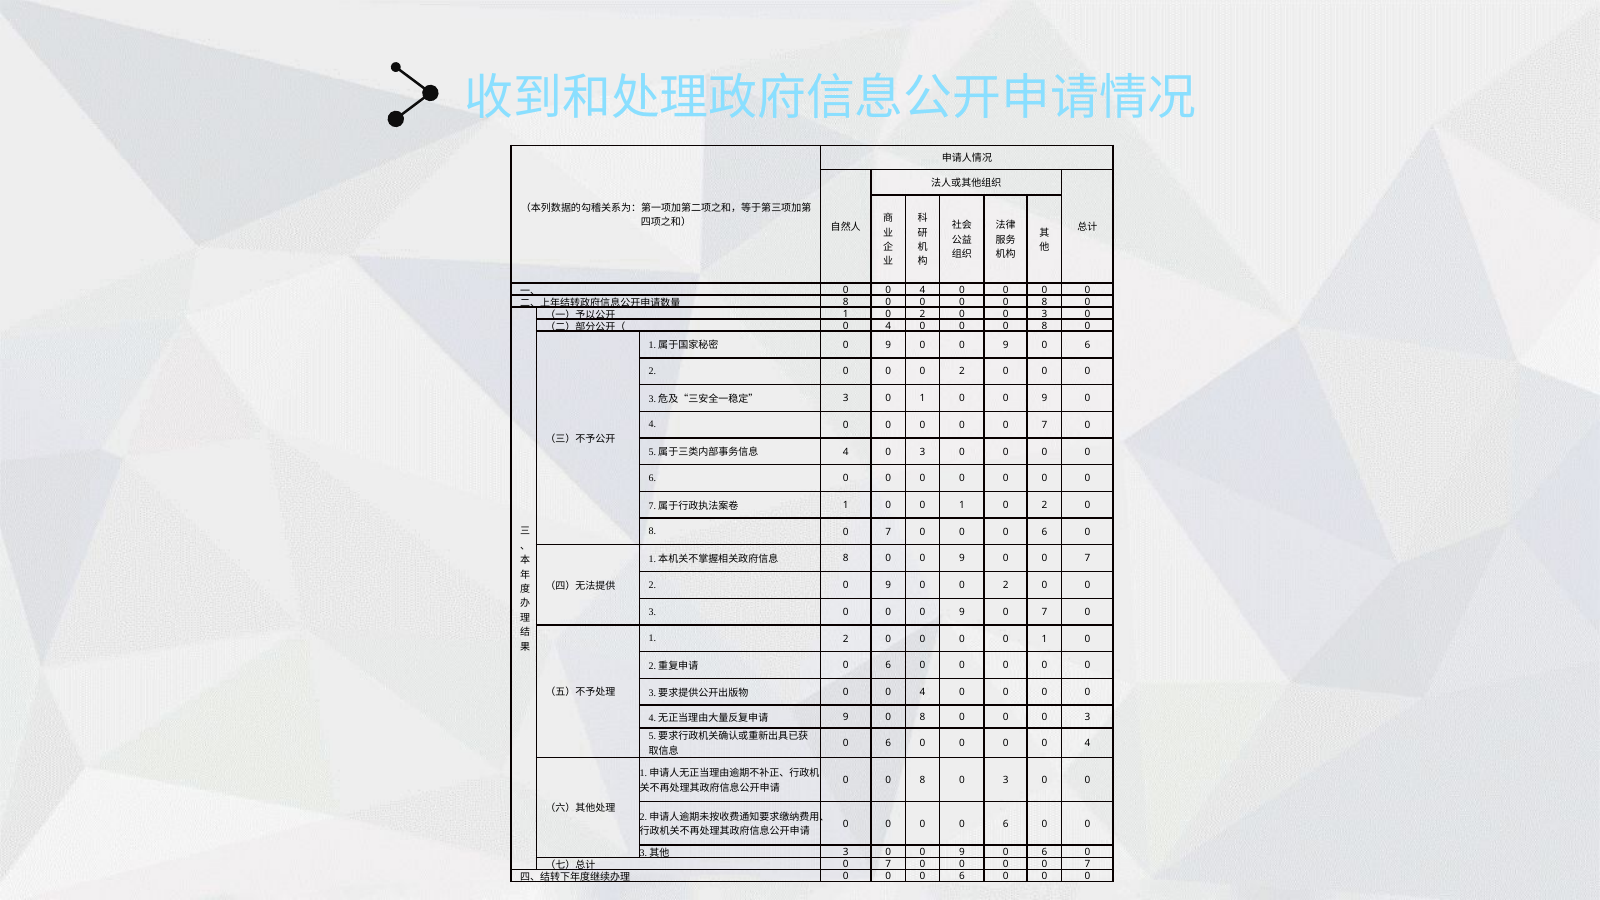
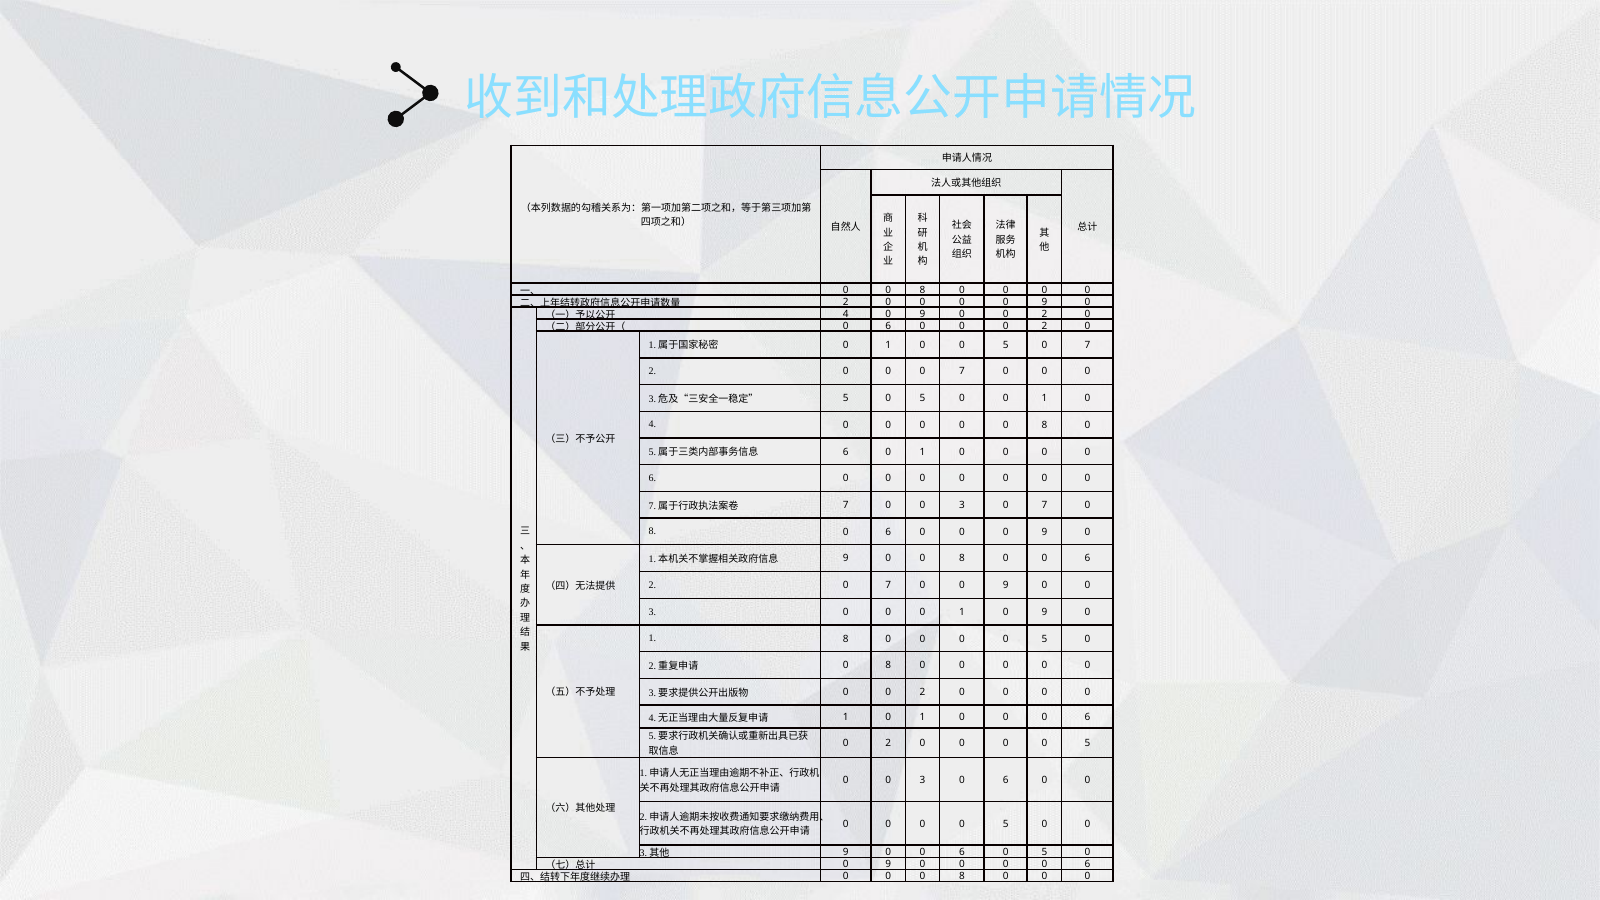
4: 4 -> 8 (923, 290)
8: 8 -> 2 (846, 302)
8: 8 -> 9 (1044, 302)
1: 1 -> 4 (846, 314)
2: 2 -> 9 (923, 314)
3: 3 -> 2 (1044, 314)
4: 4 -> 6 (888, 326)
8: 8 -> 2 (1044, 326)
9: 9 -> 1 (888, 345)
9: 9 -> 5 (1006, 345)
6: 6 -> 7 (1087, 345)
0 0 0 2: 2 -> 7 (962, 372)
3: 3 -> 5 (846, 398)
1: 1 -> 5 (923, 398)
9: 9 -> 1 (1044, 398)
7: 7 -> 8 (1044, 425)
4: 4 -> 6 (846, 452)
3: 3 -> 1 (923, 452)
1: 1 -> 7 (846, 505)
1: 1 -> 3 (962, 505)
2: 2 -> 7 (1044, 505)
8 0 7: 7 -> 6 (888, 532)
6: 6 -> 9 (1044, 532)
8: 8 -> 9 (846, 559)
9: 9 -> 8 (962, 559)
7: 7 -> 6 (1087, 559)
2 0 9: 9 -> 7 (888, 585)
2: 2 -> 9 (1006, 585)
0 0 0 9: 9 -> 1 (962, 612)
7: 7 -> 9 (1044, 612)
1 2: 2 -> 8 (846, 639)
1: 1 -> 5 (1044, 639)
6: 6 -> 8 (888, 666)
4: 4 -> 2 (923, 692)
9: 9 -> 1 (846, 717)
8: 8 -> 1 (923, 717)
3: 3 -> 6 (1087, 717)
6: 6 -> 2 (888, 743)
4: 4 -> 5 (1087, 743)
8: 8 -> 3 (923, 780)
3: 3 -> 6 (1006, 780)
6: 6 -> 5 (1006, 824)
3: 3 -> 9 (846, 852)
9: 9 -> 6 (962, 852)
6: 6 -> 5 (1044, 852)
7: 7 -> 9 (888, 864)
7: 7 -> 6 (1087, 864)
6: 6 -> 8 (962, 877)
